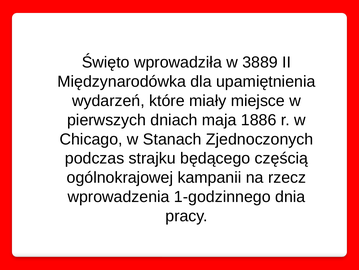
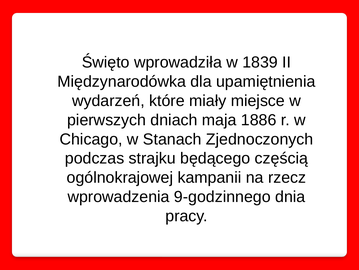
3889: 3889 -> 1839 (260, 62)
1-godzinnego: 1-godzinnego -> 9-godzinnego (222, 196)
